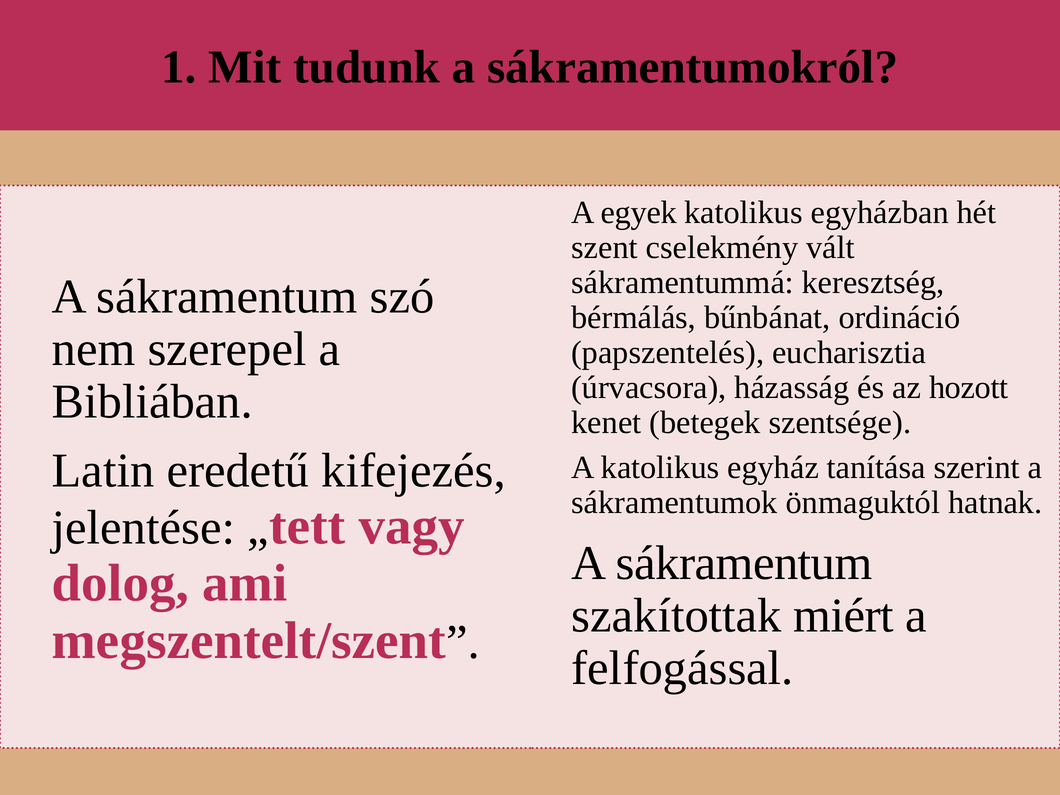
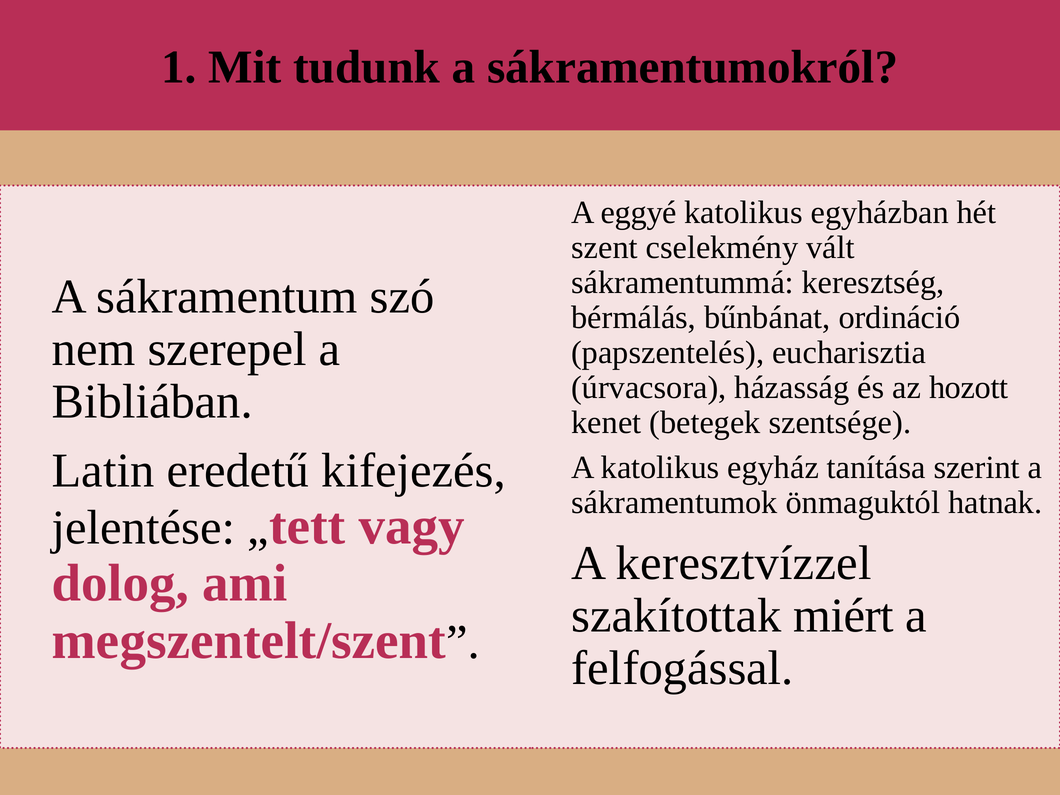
egyek: egyek -> eggyé (639, 212)
sákramentum: sákramentum -> keresztvízzel (744, 563)
